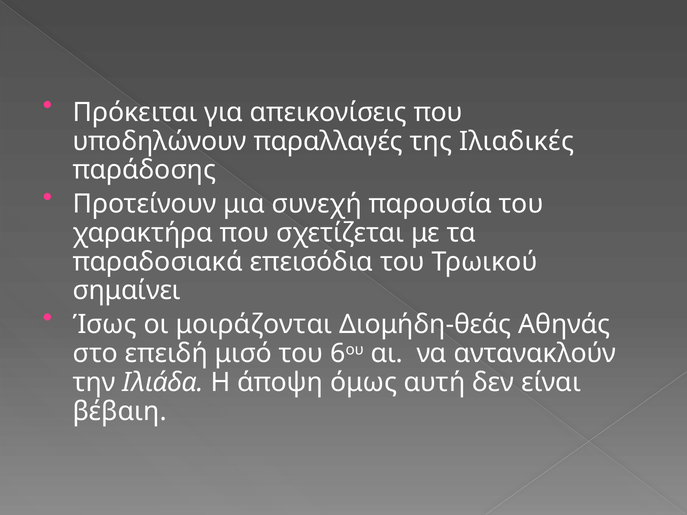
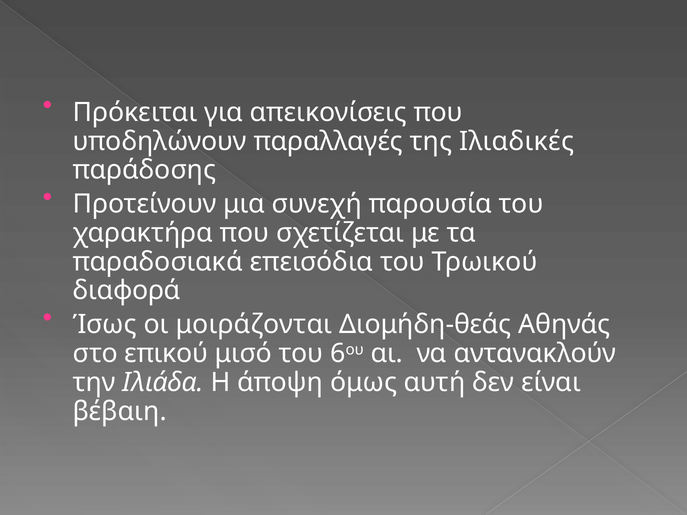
σημαίνει: σημαίνει -> διαφορά (127, 291)
επειδή: επειδή -> επικού (166, 354)
